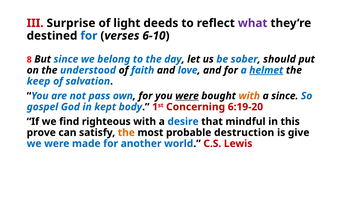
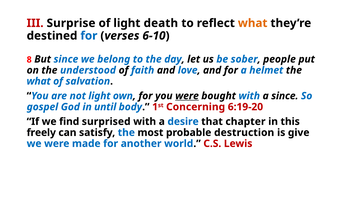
deeds: deeds -> death (161, 23)
what colour: purple -> orange (253, 23)
should: should -> people (279, 59)
helmet underline: present -> none (266, 70)
keep: keep -> what (39, 81)
not pass: pass -> light (99, 96)
with colour: orange -> blue (249, 96)
kept: kept -> until (105, 107)
righteous: righteous -> surprised (106, 121)
mindful: mindful -> chapter (245, 121)
prove: prove -> freely (41, 132)
the colour: orange -> blue (126, 132)
